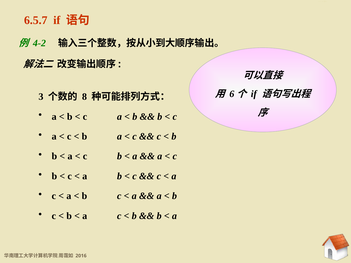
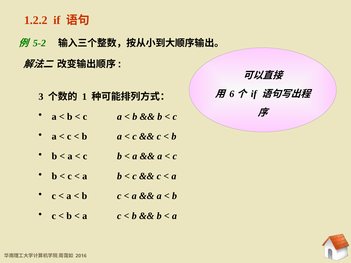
6.5.7: 6.5.7 -> 1.2.2 (36, 20)
4-2: 4-2 -> 5-2 (39, 43)
8: 8 -> 1 (84, 97)
